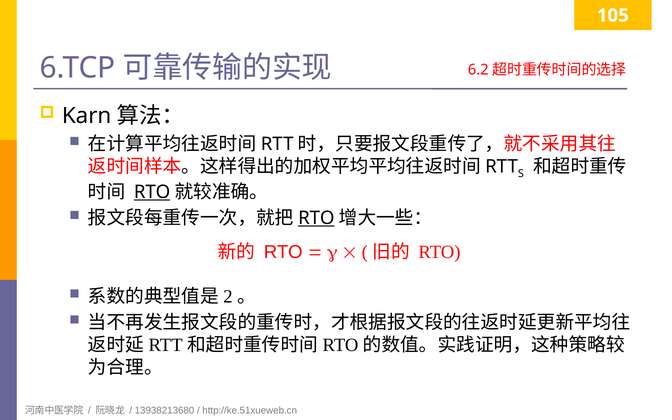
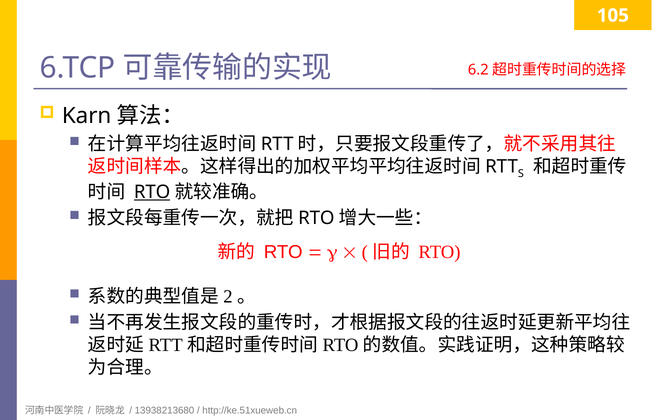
RTO underline: present -> none (316, 218)
